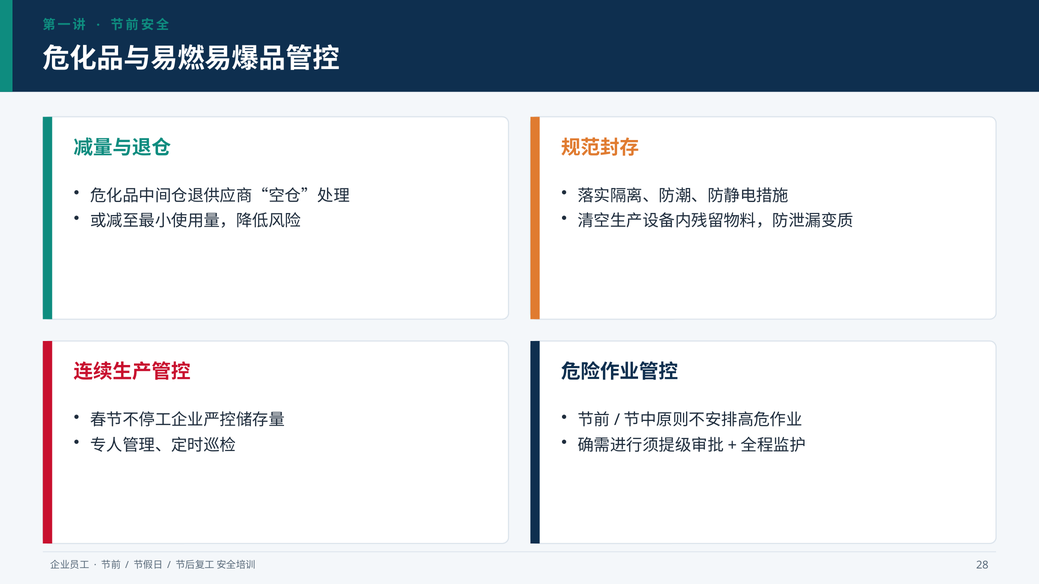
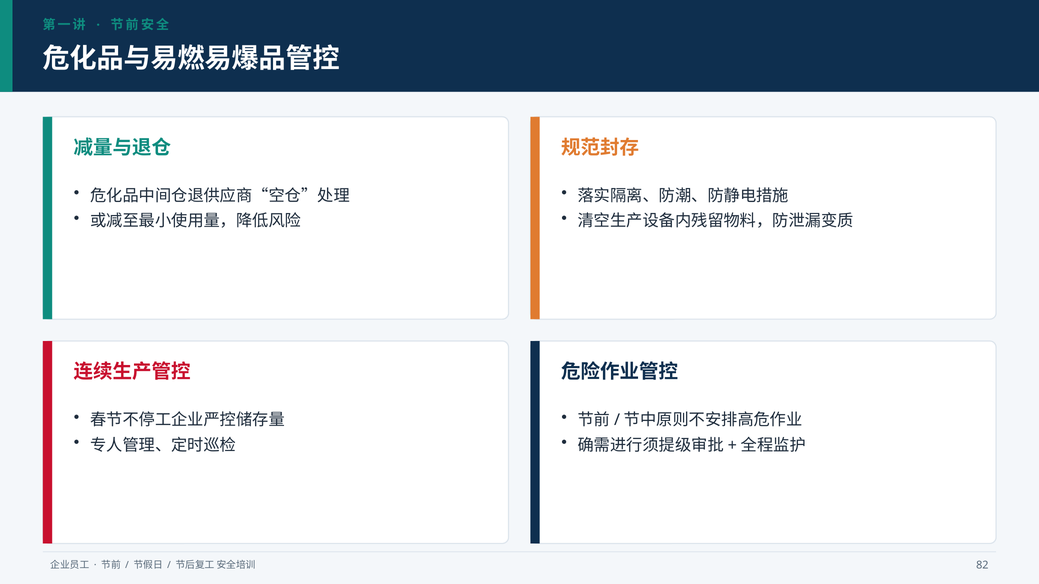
28: 28 -> 82 (982, 566)
